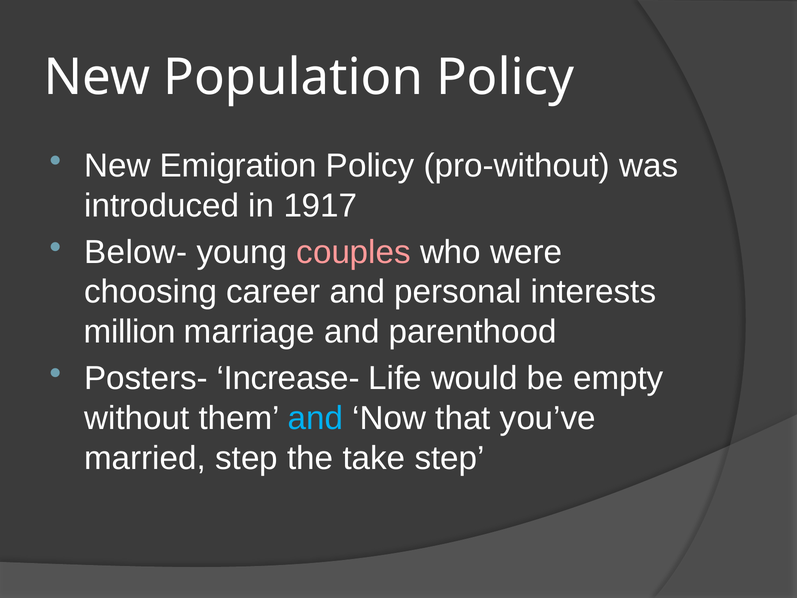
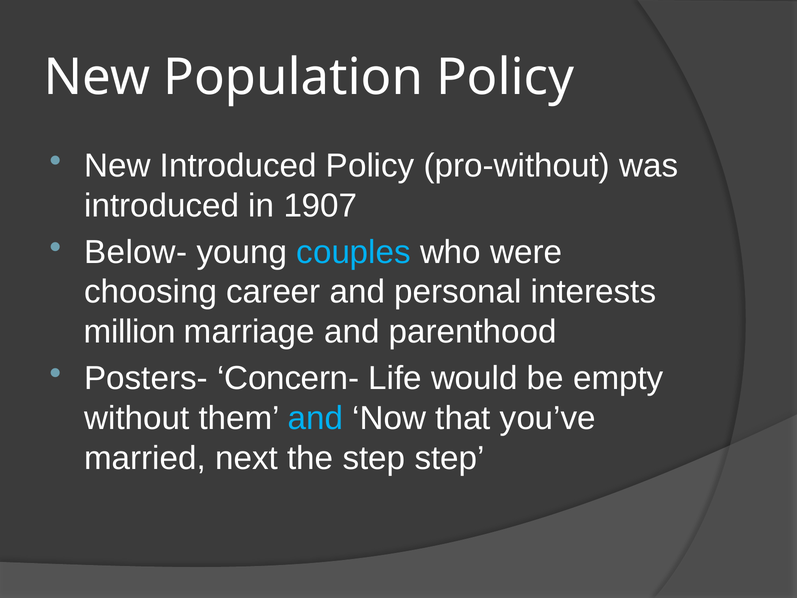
New Emigration: Emigration -> Introduced (238, 166)
1917: 1917 -> 1907 (320, 205)
couples colour: pink -> light blue (354, 252)
Increase-: Increase- -> Concern- (288, 378)
married step: step -> next (247, 458)
the take: take -> step (374, 458)
